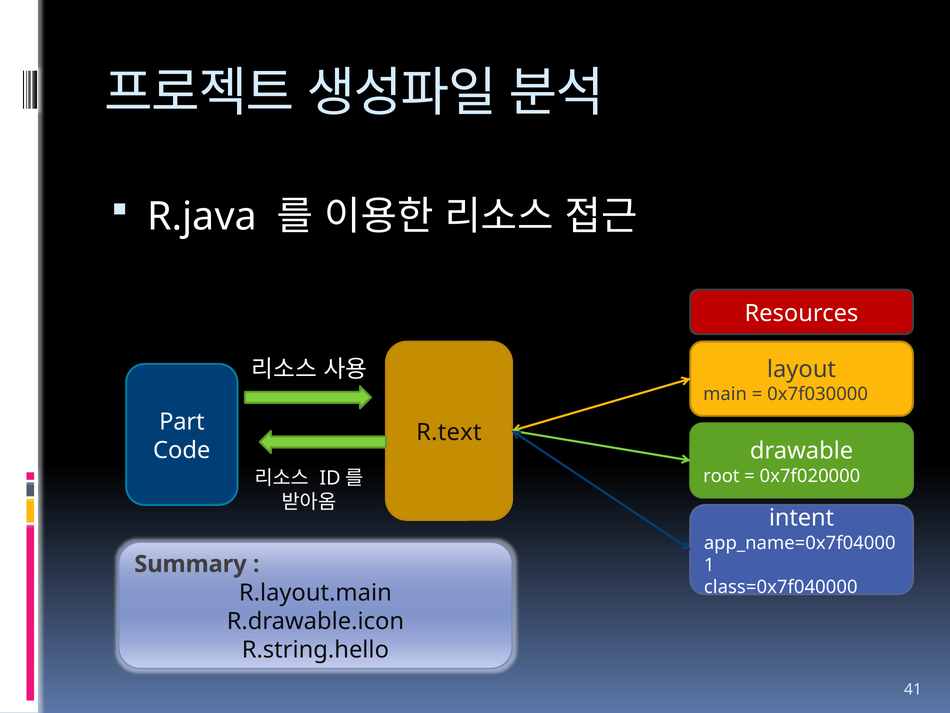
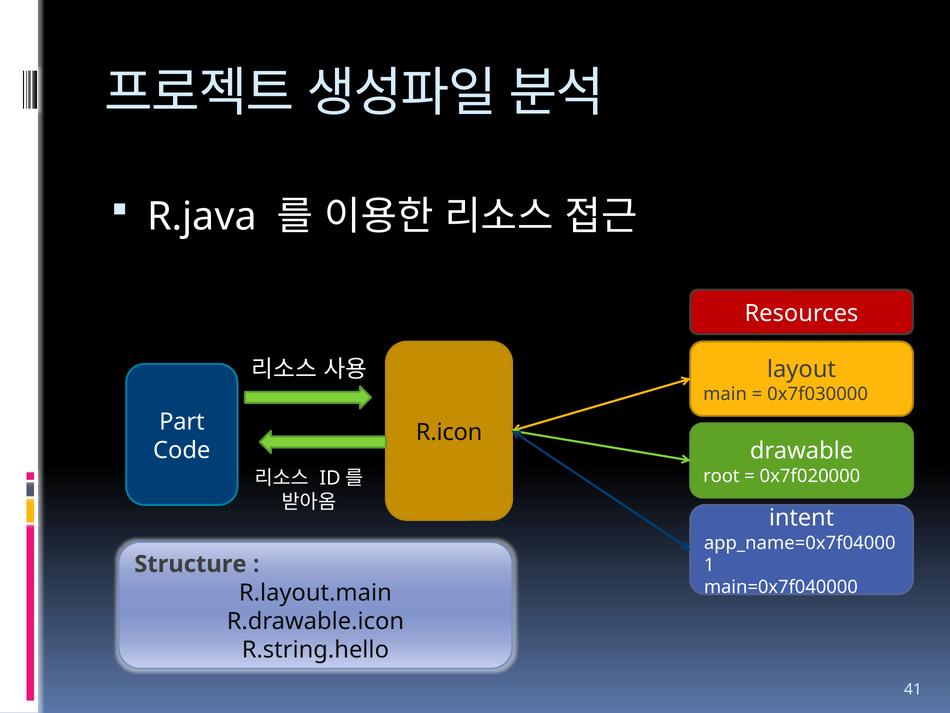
R.text: R.text -> R.icon (449, 432)
Summary: Summary -> Structure (190, 564)
class=0x7f040000: class=0x7f040000 -> main=0x7f040000 (781, 587)
